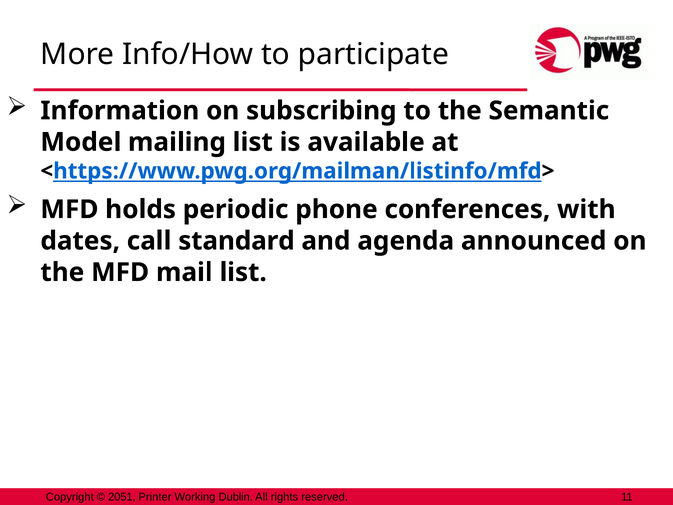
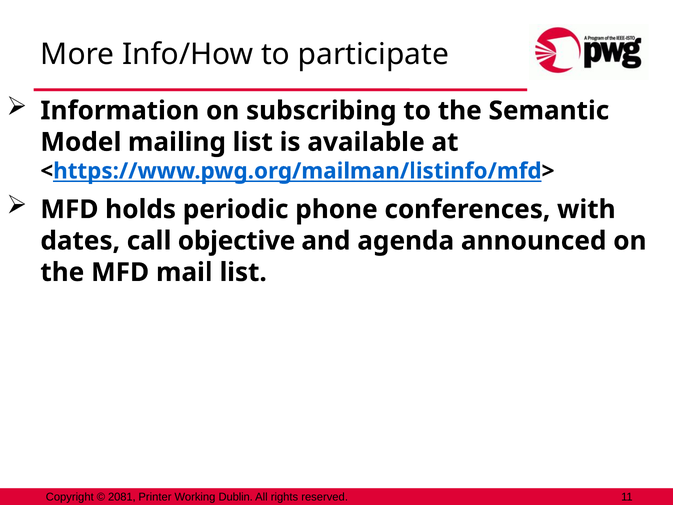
standard: standard -> objective (237, 241)
2051: 2051 -> 2081 (122, 497)
